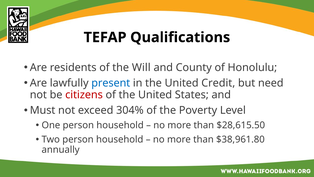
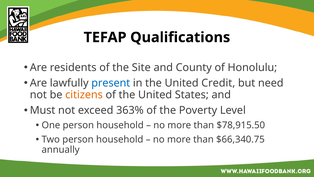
Will: Will -> Site (141, 67)
citizens colour: red -> orange (84, 95)
304%: 304% -> 363% (130, 110)
$28,615.50: $28,615.50 -> $78,915.50 (241, 125)
$38,961.80: $38,961.80 -> $66,340.75 (240, 139)
